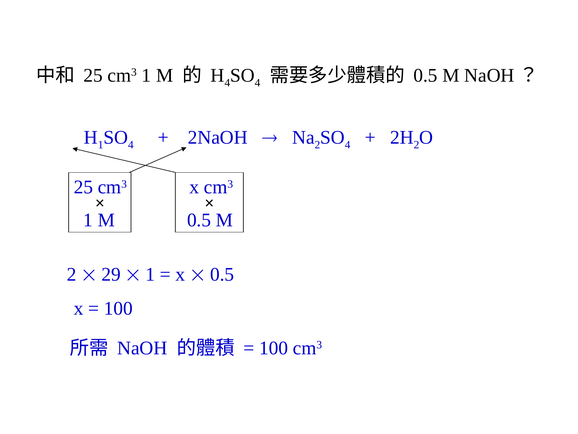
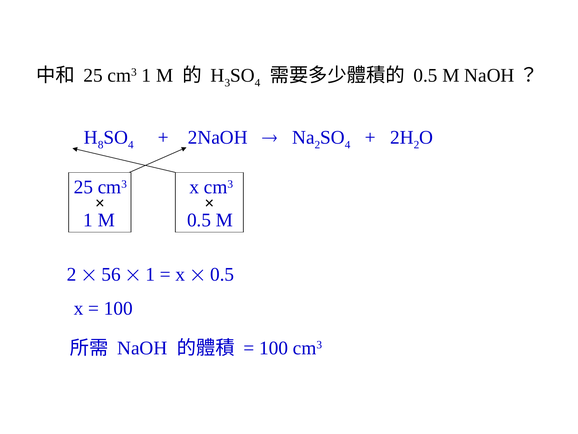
4: 4 -> 3 (227, 83)
1: 1 -> 8 (101, 145)
29: 29 -> 56 (111, 274)
